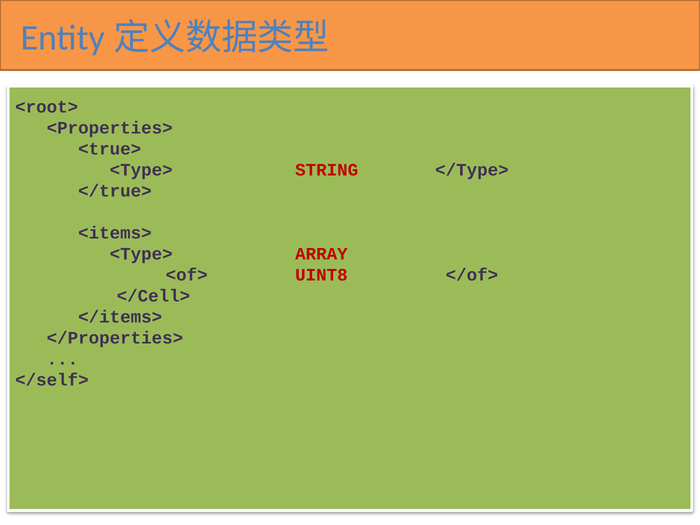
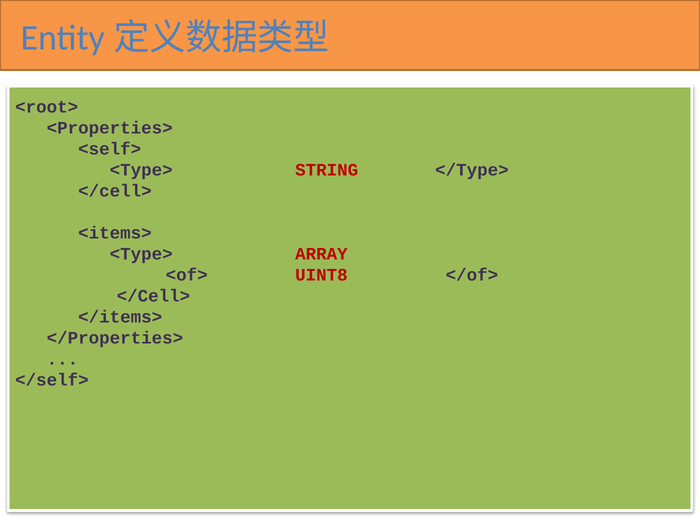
<true>: <true> -> <self> (110, 149)
</true>: </true> -> </cell> (115, 191)
